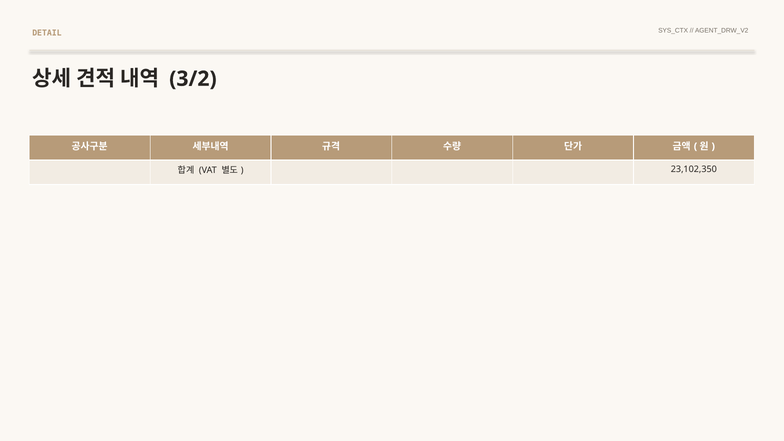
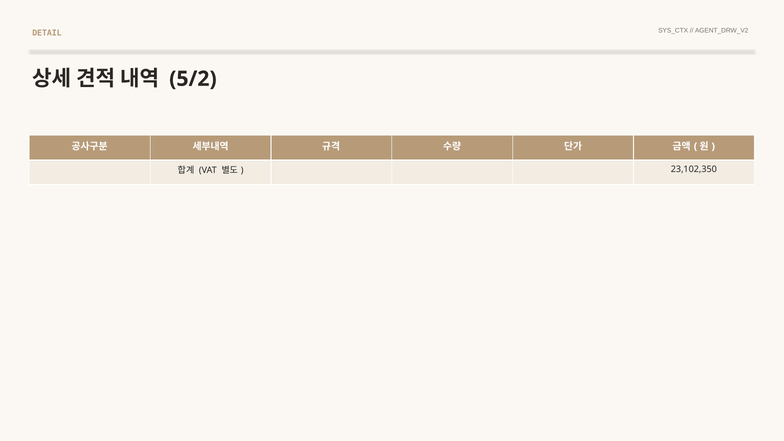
3/2: 3/2 -> 5/2 (193, 79)
